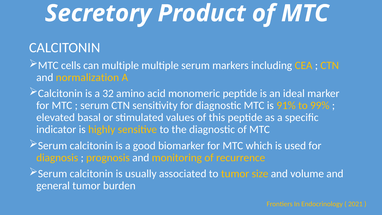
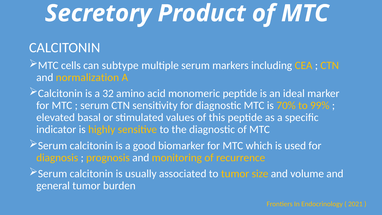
can multiple: multiple -> subtype (120, 65)
91%: 91% -> 70% (286, 105)
